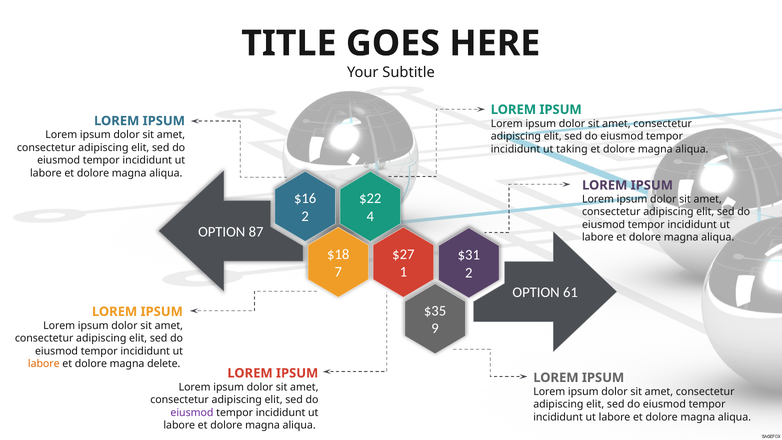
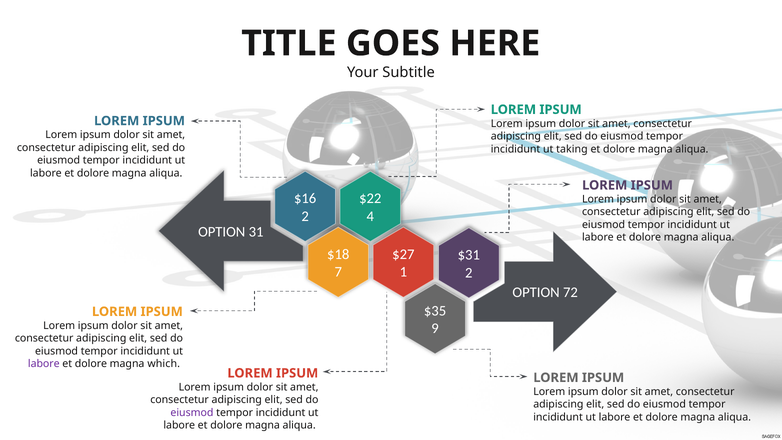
87: 87 -> 31 (256, 232)
61: 61 -> 72 (570, 293)
labore colour: orange -> purple (44, 364)
delete: delete -> which (164, 364)
